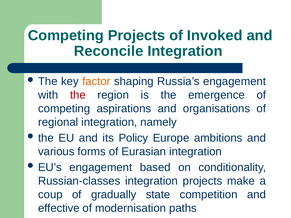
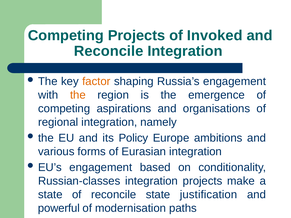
the colour: red -> orange (78, 95)
coup: coup -> state (50, 195)
of gradually: gradually -> reconcile (114, 195)
competition: competition -> justification (209, 195)
effective: effective -> powerful (59, 208)
